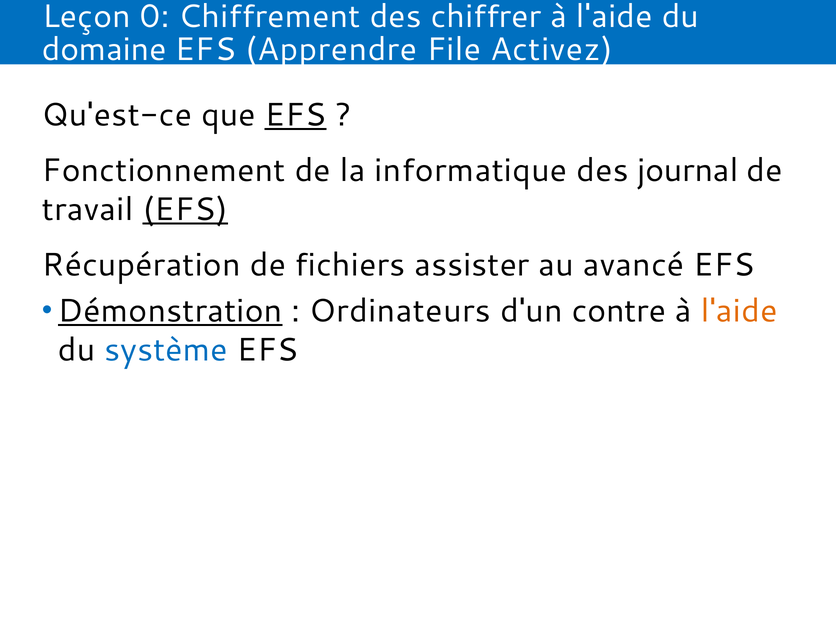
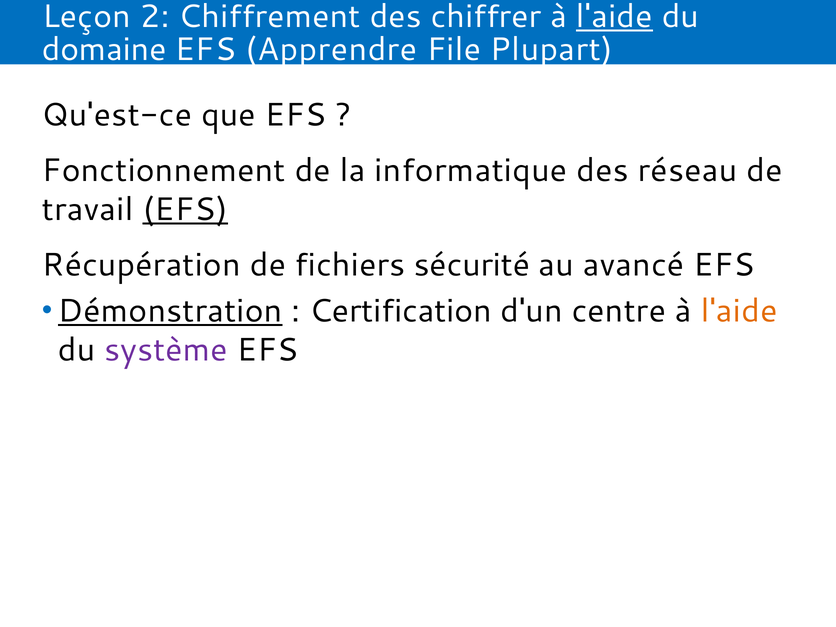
0: 0 -> 2 (155, 16)
l'aide underline: none -> present (614, 16)
Activez: Activez -> Plupart (551, 50)
EFS underline: present -> none (296, 115)
journal: journal -> réseau (688, 171)
assister: assister -> sécurité (472, 265)
Ordinateurs: Ordinateurs -> Certification (400, 311)
contre: contre -> centre (619, 311)
système colour: blue -> purple (166, 350)
